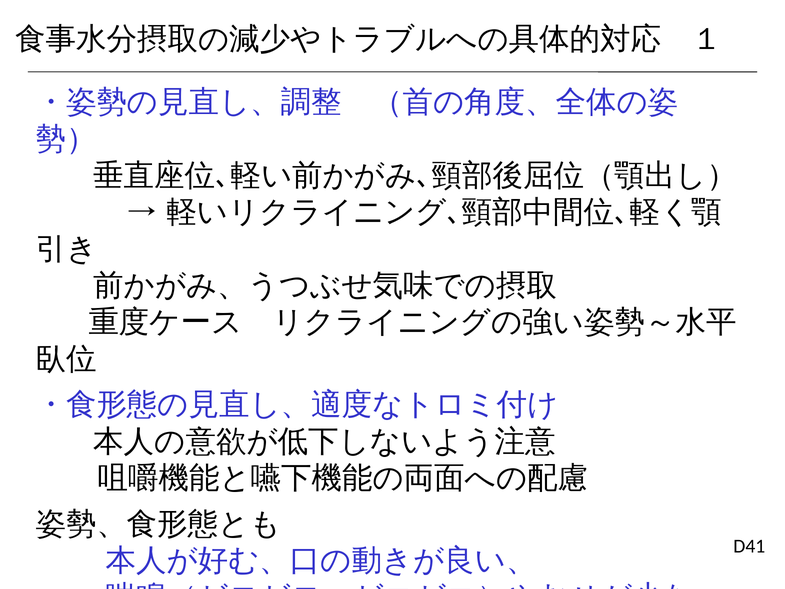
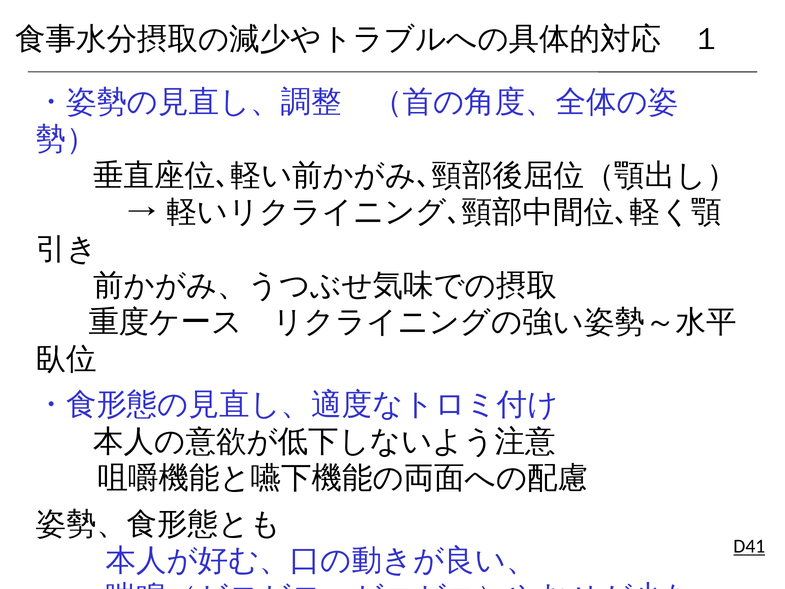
D41 underline: none -> present (749, 546)
